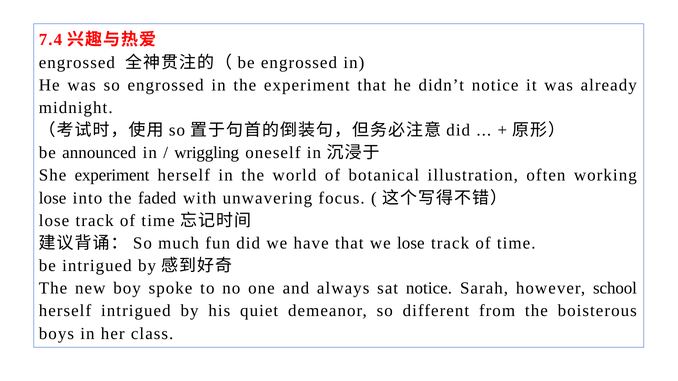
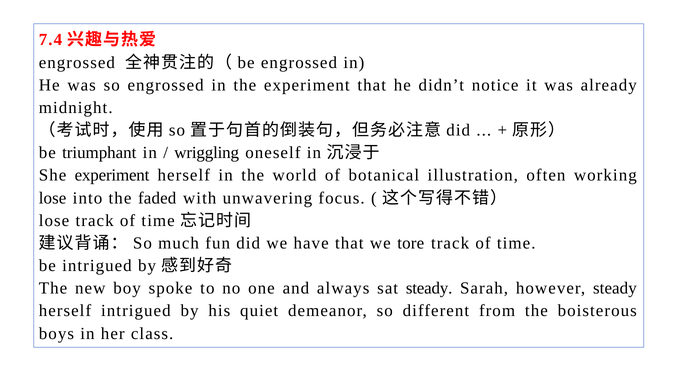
announced: announced -> triumphant (99, 153)
we lose: lose -> tore (411, 243)
sat notice: notice -> steady (429, 289)
however school: school -> steady (615, 289)
